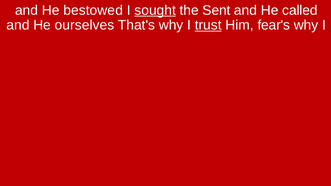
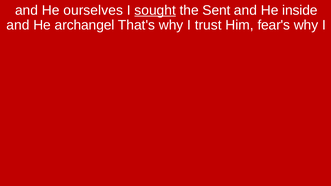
bestowed: bestowed -> ourselves (93, 10)
called: called -> inside (300, 10)
ourselves: ourselves -> archangel (85, 25)
trust underline: present -> none (208, 25)
